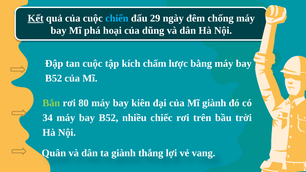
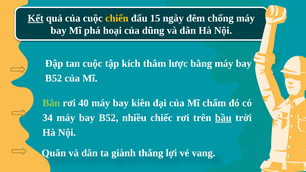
chiến colour: light blue -> yellow (117, 18)
29: 29 -> 15 (155, 18)
chấm: chấm -> thâm (155, 64)
80: 80 -> 40 (84, 103)
Mĩ giành: giành -> chấm (214, 103)
bầu underline: none -> present (223, 118)
